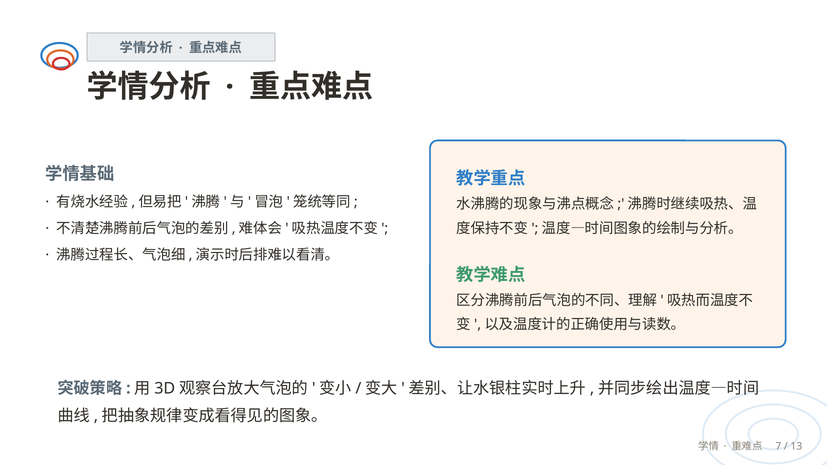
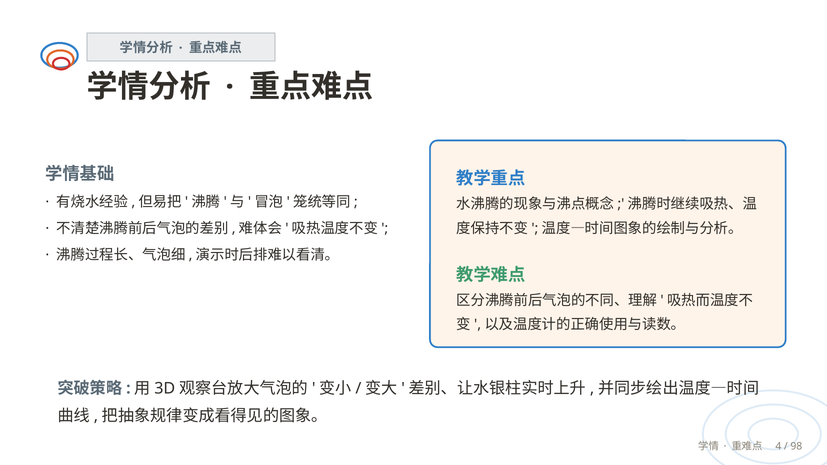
7: 7 -> 4 (778, 446)
13: 13 -> 98 (796, 446)
